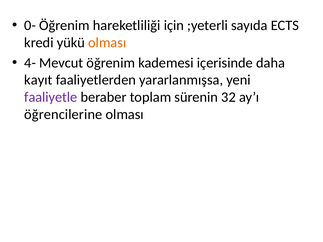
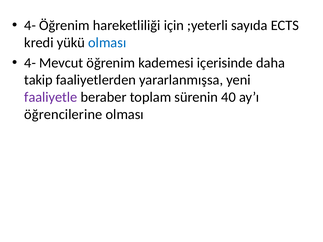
0-: 0- -> 4- (30, 26)
olması colour: orange -> blue (107, 43)
kayıt: kayıt -> takip (38, 80)
32: 32 -> 40 (229, 97)
